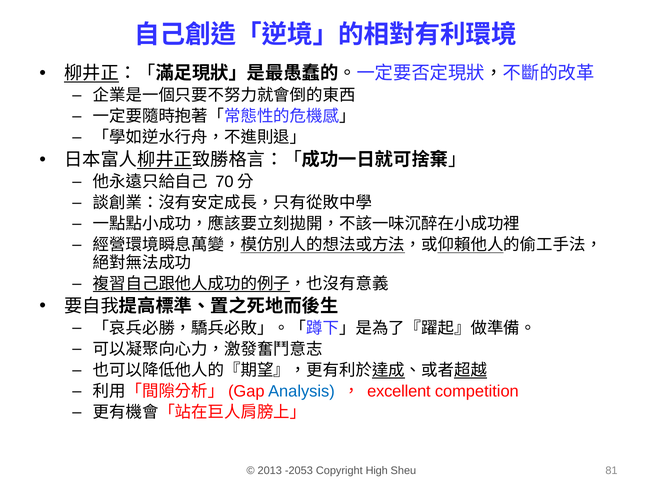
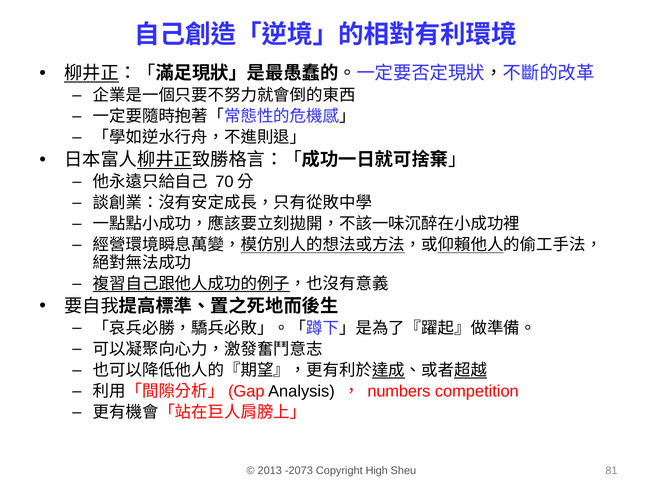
Analysis colour: blue -> black (301, 391)
excellent: excellent -> numbers (399, 391)
-2053: -2053 -> -2073 (299, 471)
